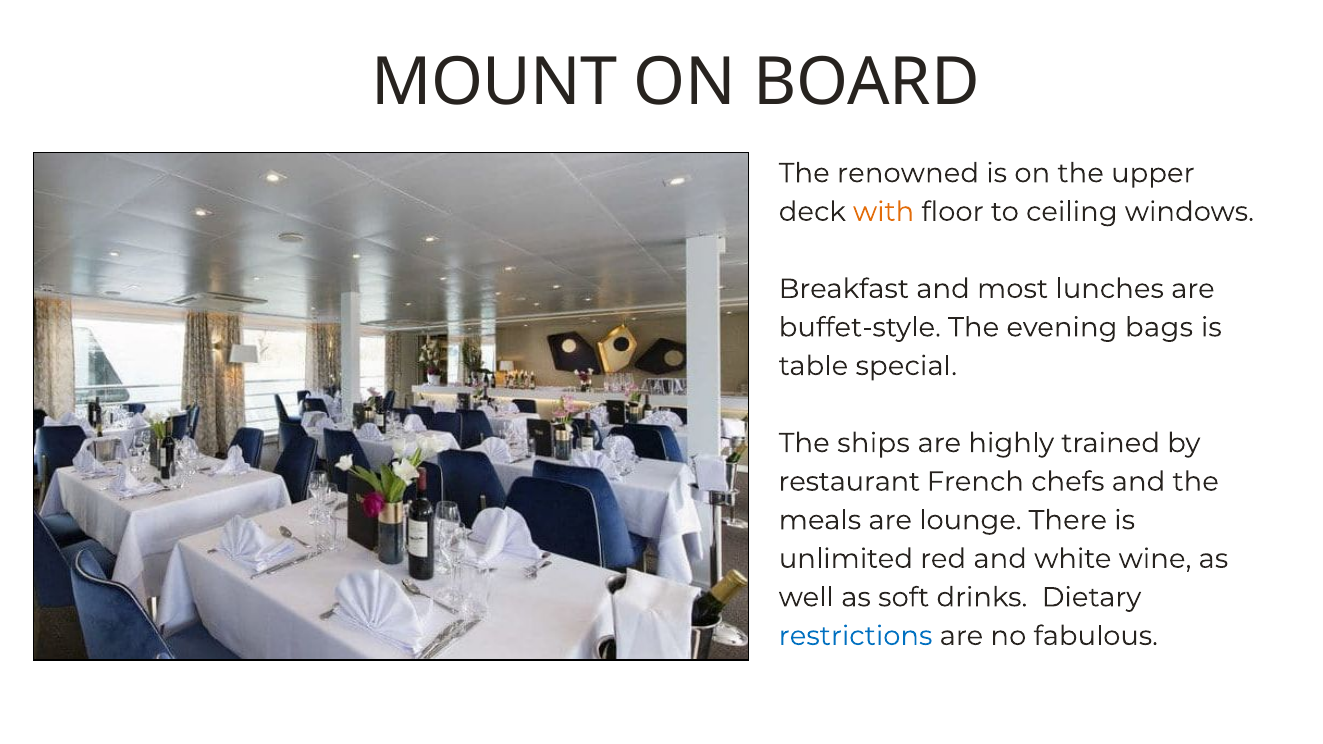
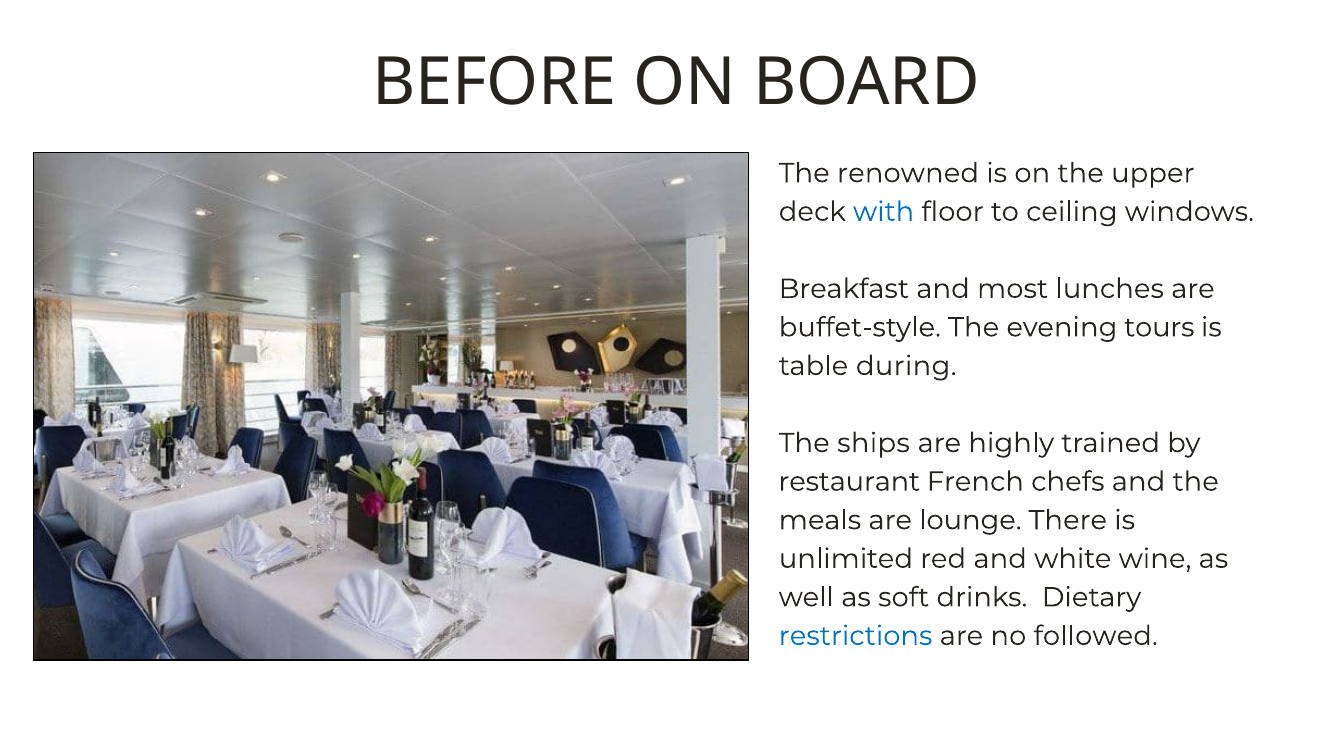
MOUNT: MOUNT -> BEFORE (494, 83)
with colour: orange -> blue (884, 212)
bags: bags -> tours (1159, 327)
special: special -> during (906, 366)
fabulous: fabulous -> followed (1096, 636)
